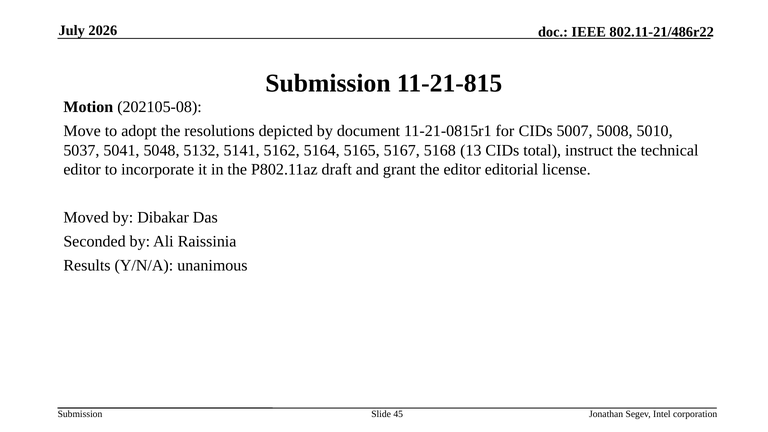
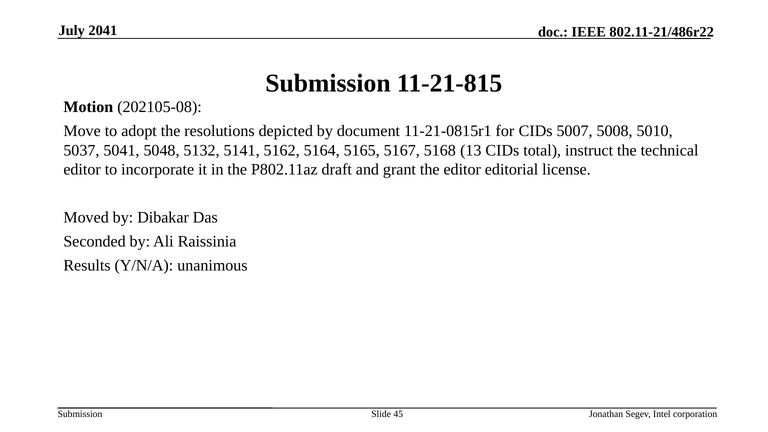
2026: 2026 -> 2041 (103, 31)
